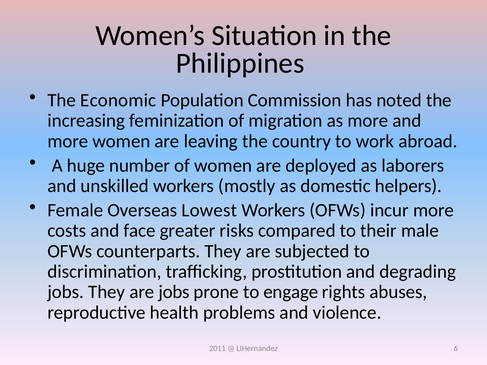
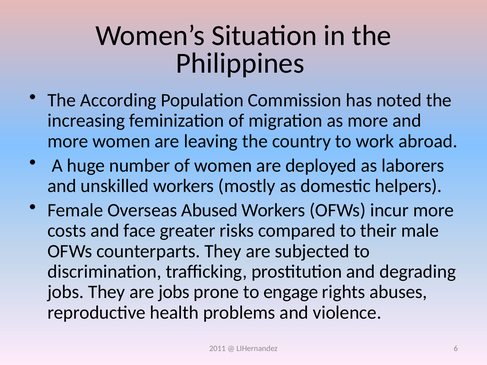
Economic: Economic -> According (118, 100)
Lowest: Lowest -> Abused (210, 210)
